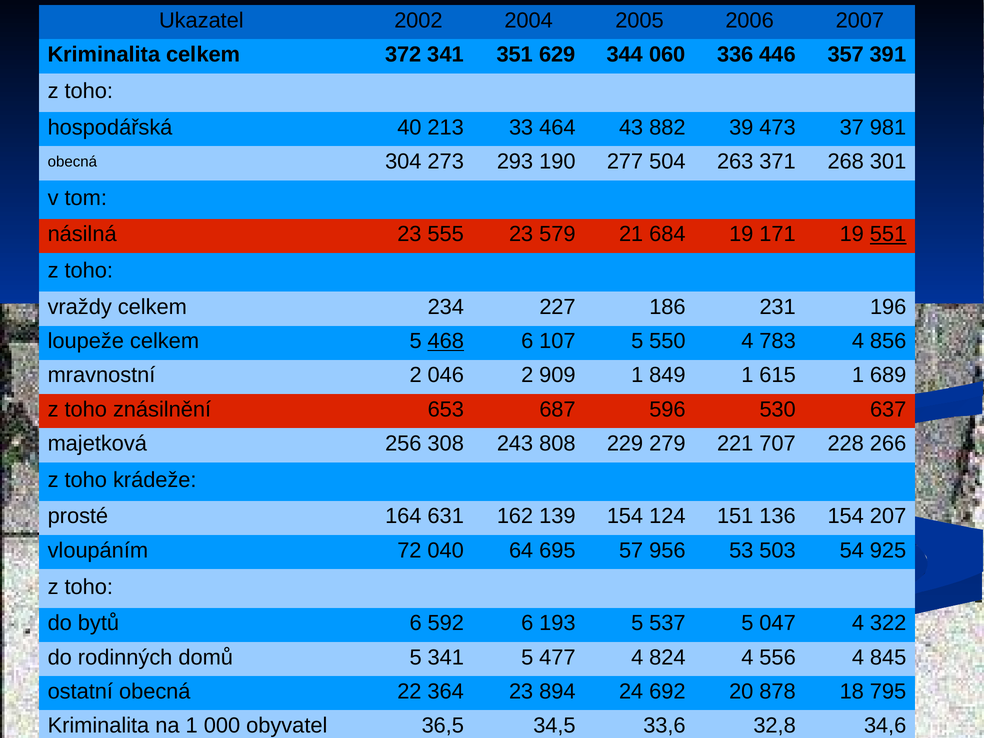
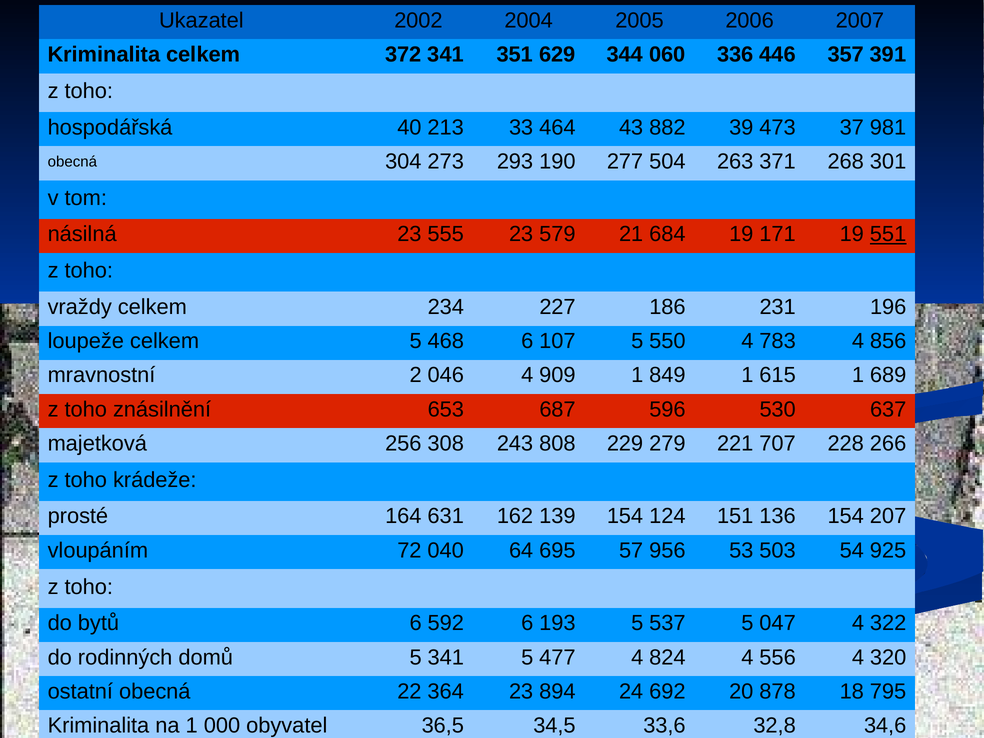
468 underline: present -> none (446, 341)
046 2: 2 -> 4 (527, 375)
845: 845 -> 320 (888, 657)
